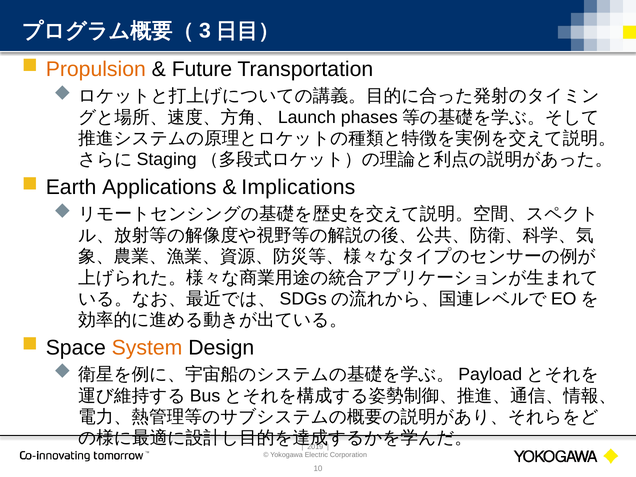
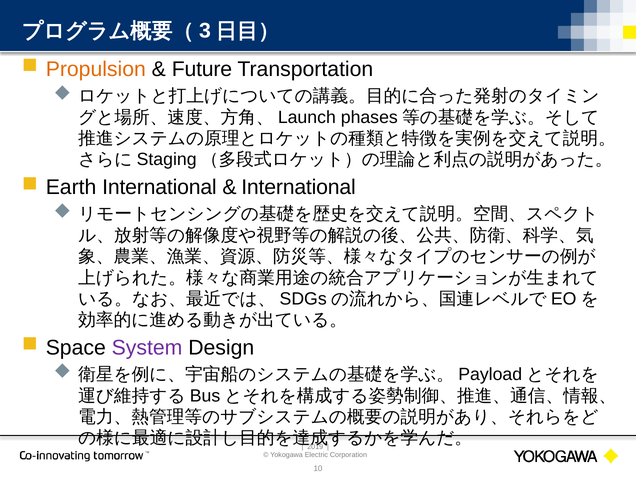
Earth Applications: Applications -> International (159, 187)
Implications: Implications -> International (299, 187)
System colour: orange -> purple (147, 348)
